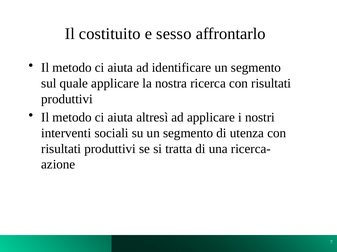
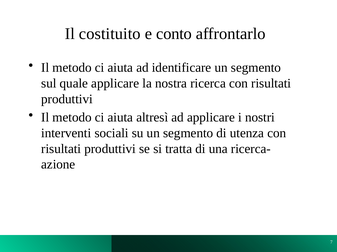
sesso: sesso -> conto (174, 34)
